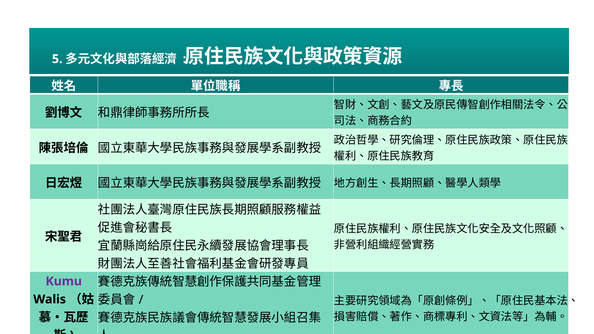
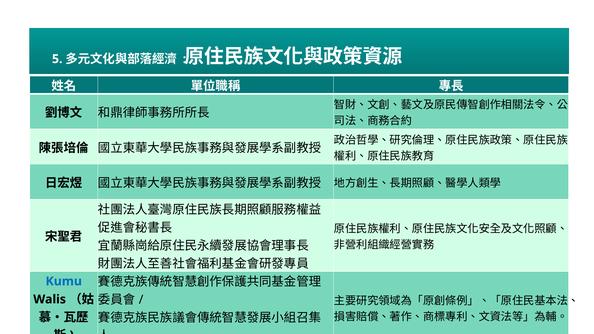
Kumu colour: purple -> blue (64, 281)
